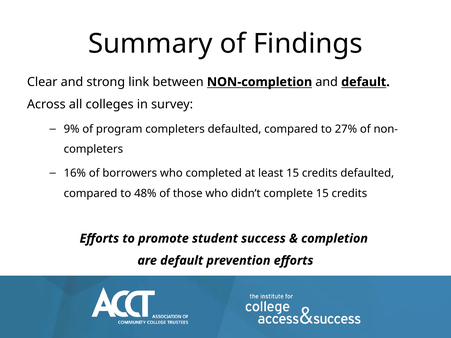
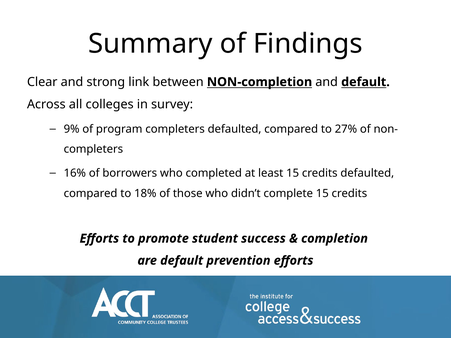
48%: 48% -> 18% (145, 193)
